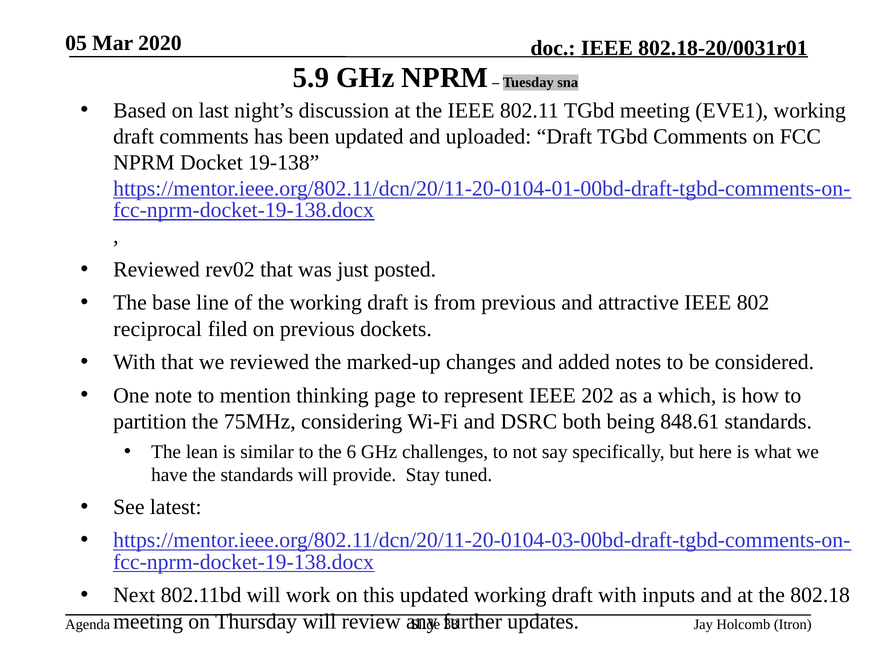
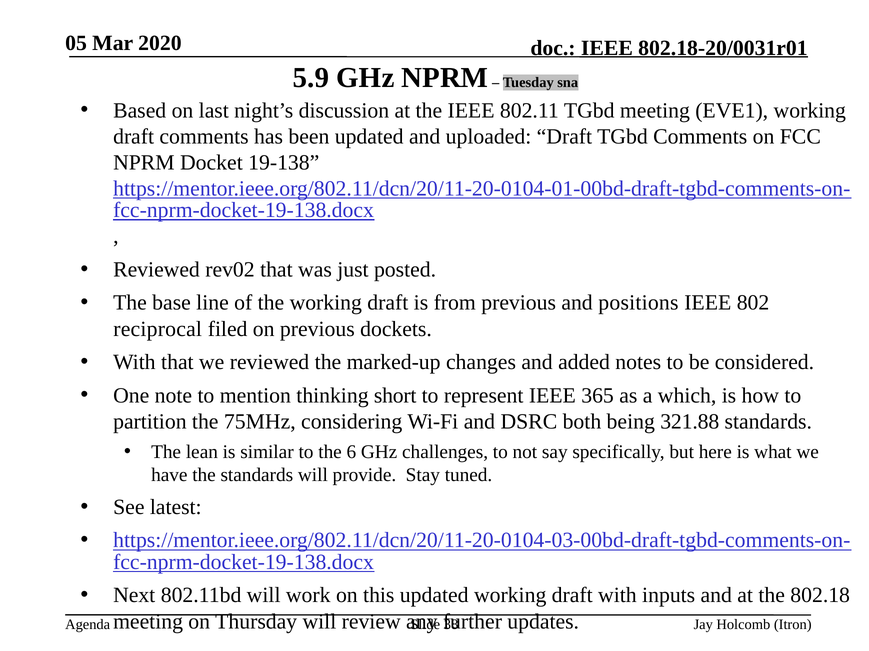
attractive: attractive -> positions (638, 303)
page: page -> short (395, 396)
202: 202 -> 365 (598, 396)
848.61: 848.61 -> 321.88 (690, 422)
